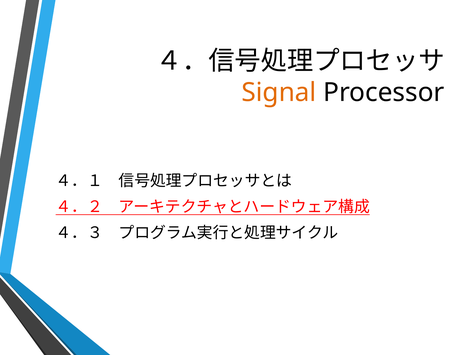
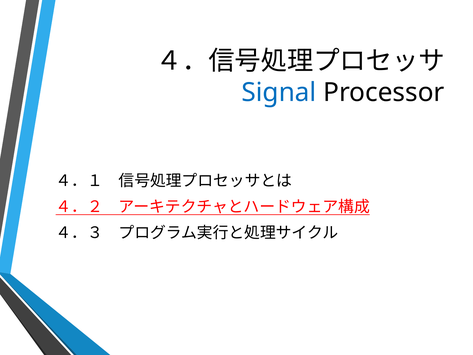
Signal colour: orange -> blue (279, 92)
